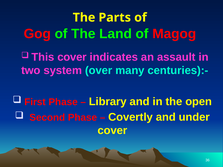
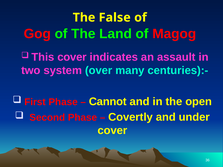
Parts: Parts -> False (115, 18)
Library: Library -> Cannot (108, 102)
